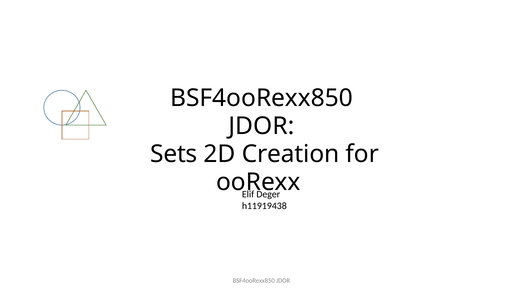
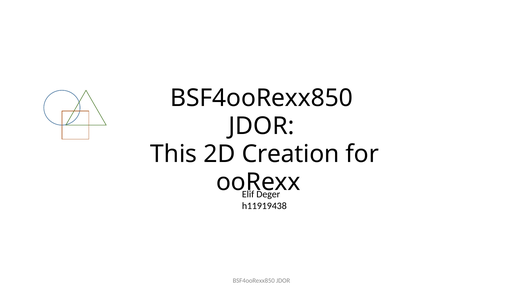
Sets: Sets -> This (174, 154)
